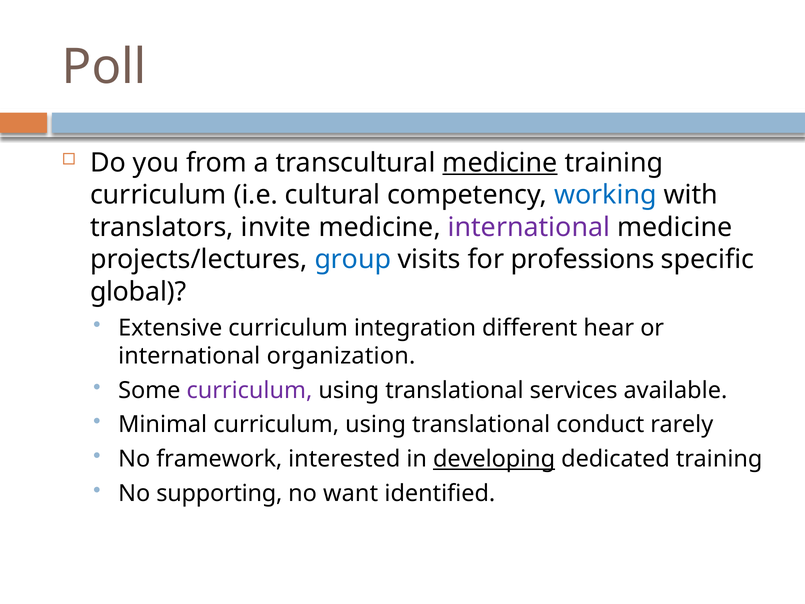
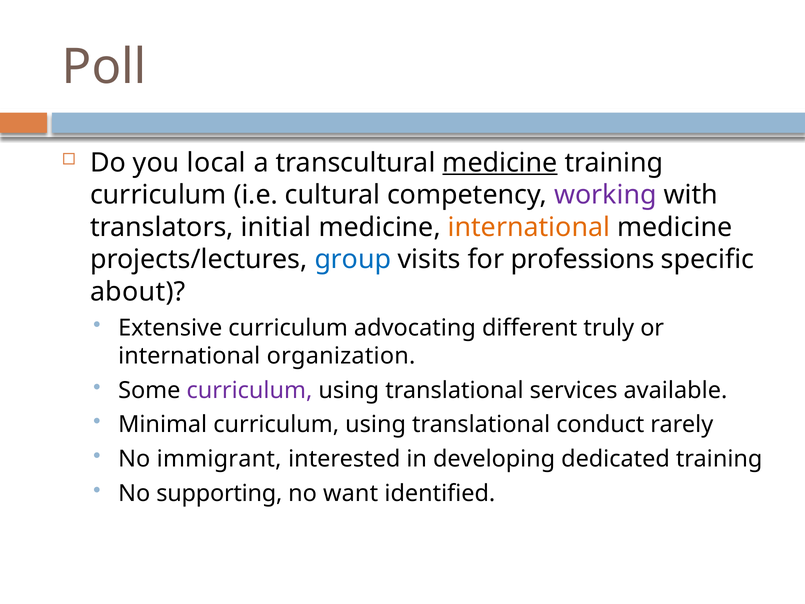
from: from -> local (216, 163)
working colour: blue -> purple (605, 195)
invite: invite -> initial (276, 227)
international colour: purple -> orange (529, 227)
global: global -> about (138, 292)
integration: integration -> advocating (415, 328)
hear: hear -> truly (609, 328)
framework: framework -> immigrant (219, 459)
developing underline: present -> none (494, 459)
